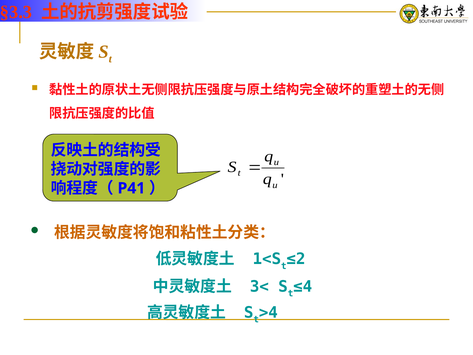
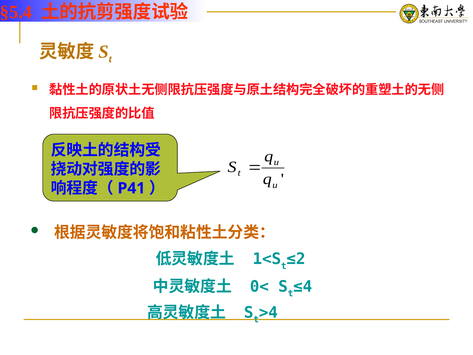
§3.3: §3.3 -> §5.4 (16, 12)
3<: 3< -> 0< (259, 286)
